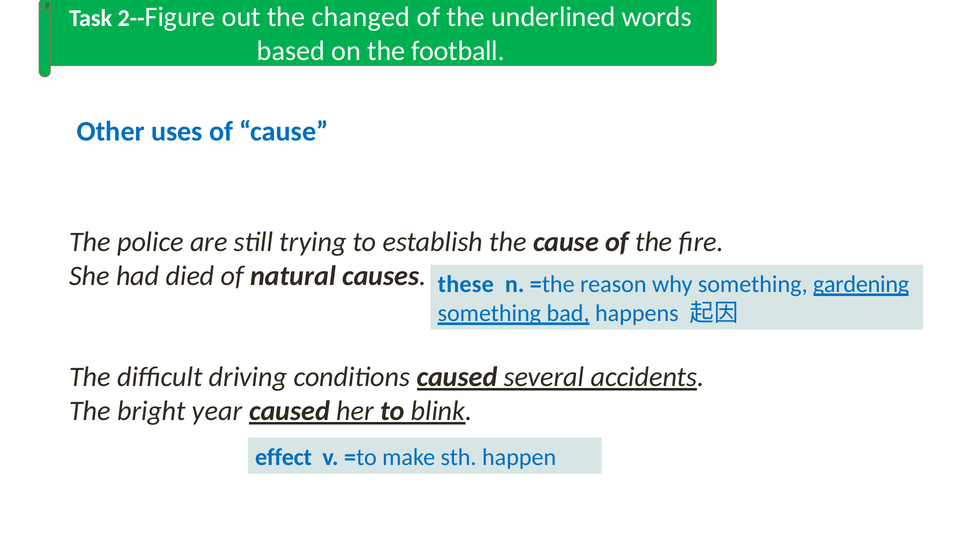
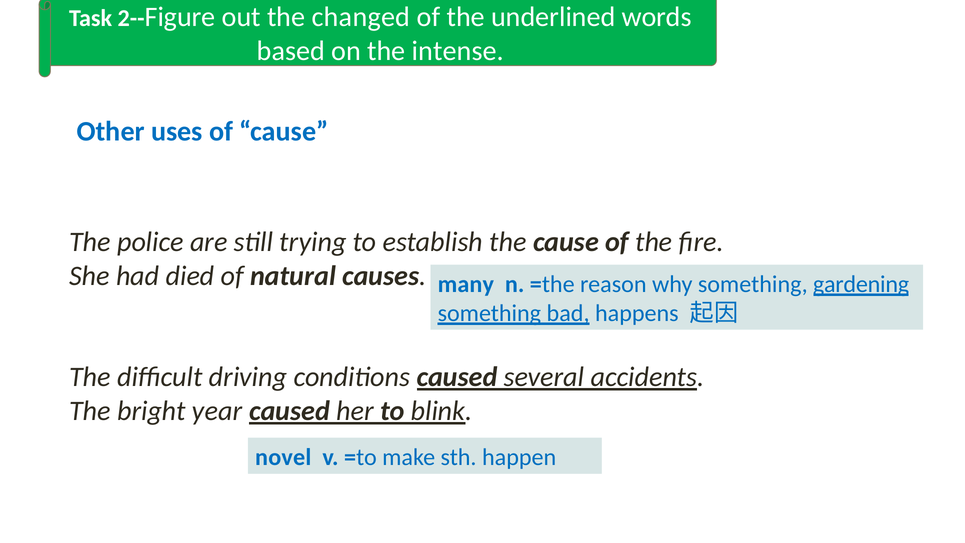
football: football -> intense (458, 51)
these: these -> many (466, 284)
effect: effect -> novel (283, 457)
